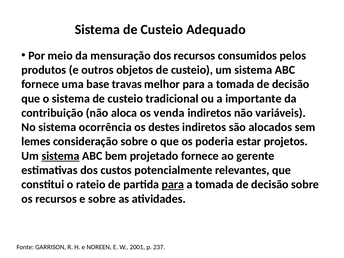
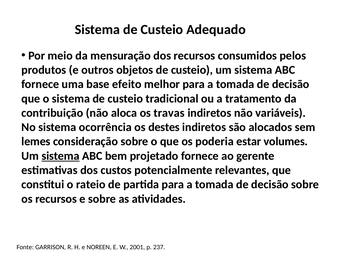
travas: travas -> efeito (127, 84)
importante: importante -> tratamento (253, 99)
venda: venda -> travas (169, 113)
projetos: projetos -> volumes (286, 142)
para underline: present -> none (173, 185)
